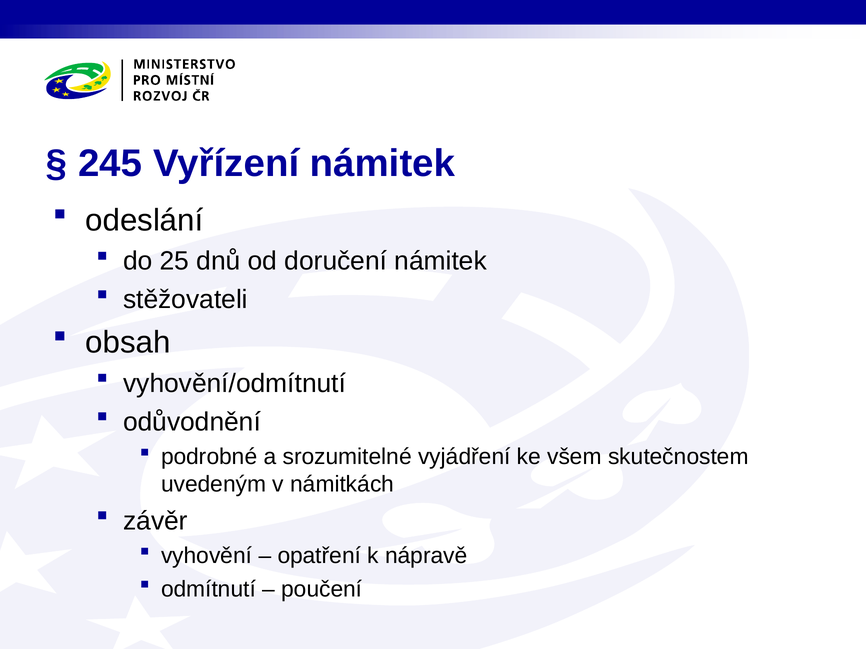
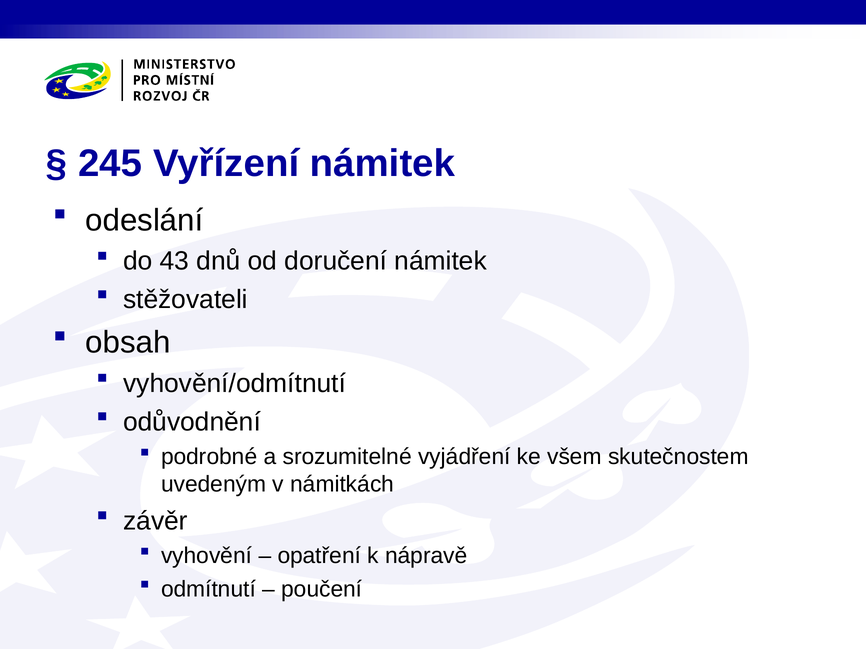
25: 25 -> 43 (174, 261)
